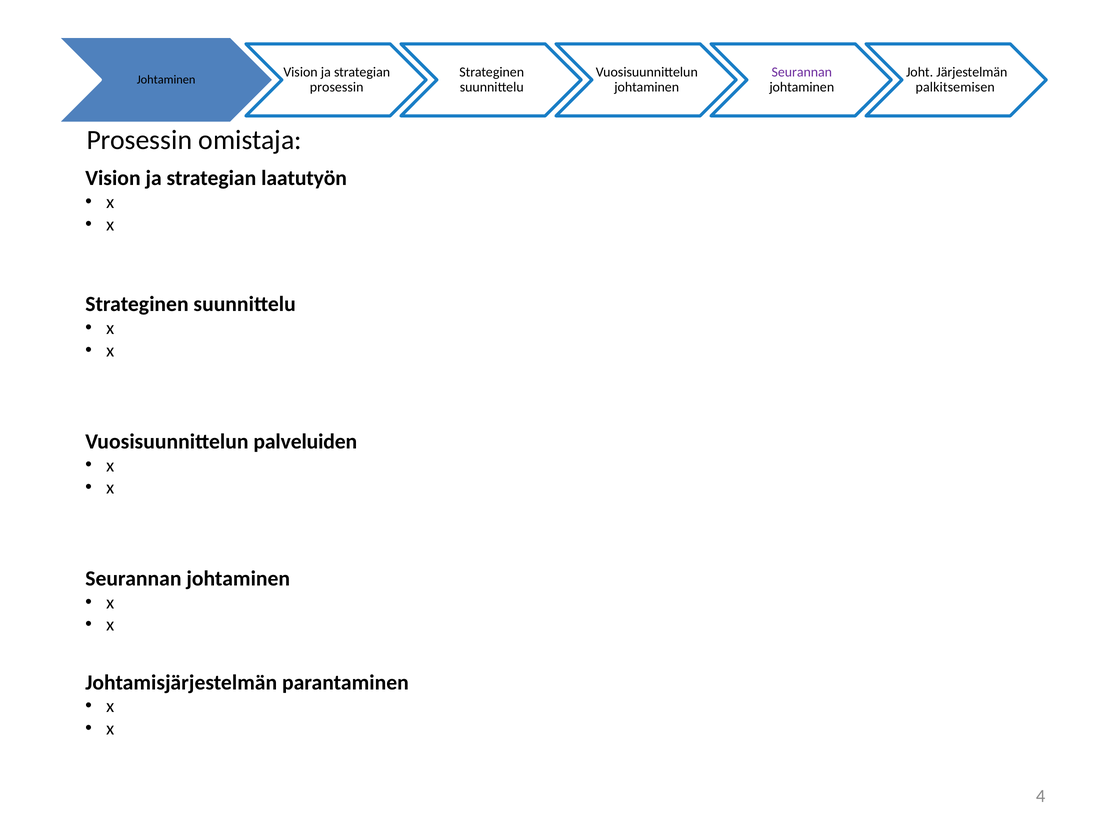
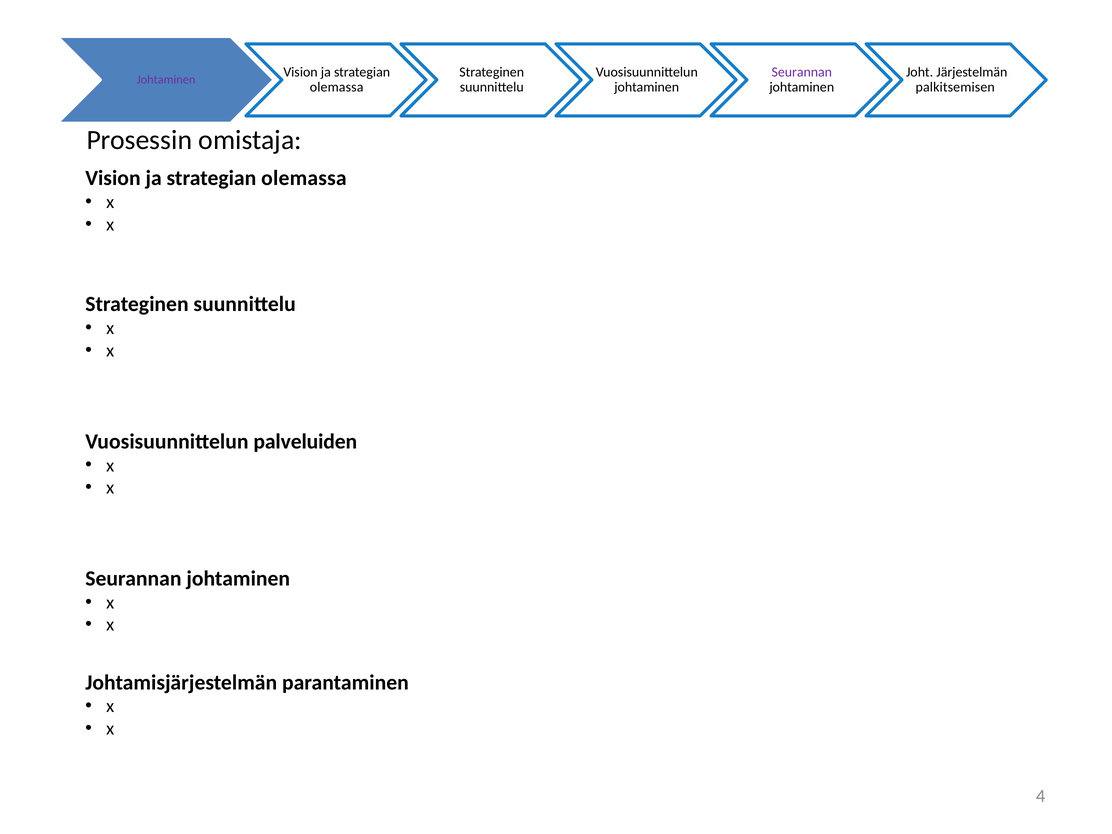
Johtaminen colour: black -> purple (166, 80)
prosessin: prosessin -> olemassa (337, 87)
laatutyön: laatutyön -> olemassa (304, 178)
